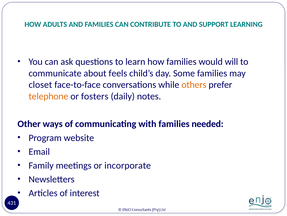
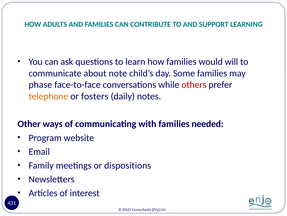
feels: feels -> note (118, 73)
closet: closet -> phase (40, 85)
others colour: orange -> red (194, 85)
incorporate: incorporate -> dispositions (128, 165)
